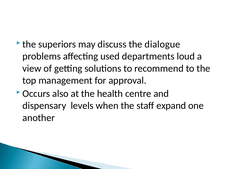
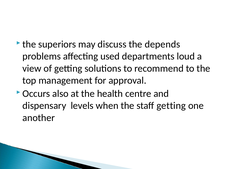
dialogue: dialogue -> depends (162, 44)
staff expand: expand -> getting (171, 106)
